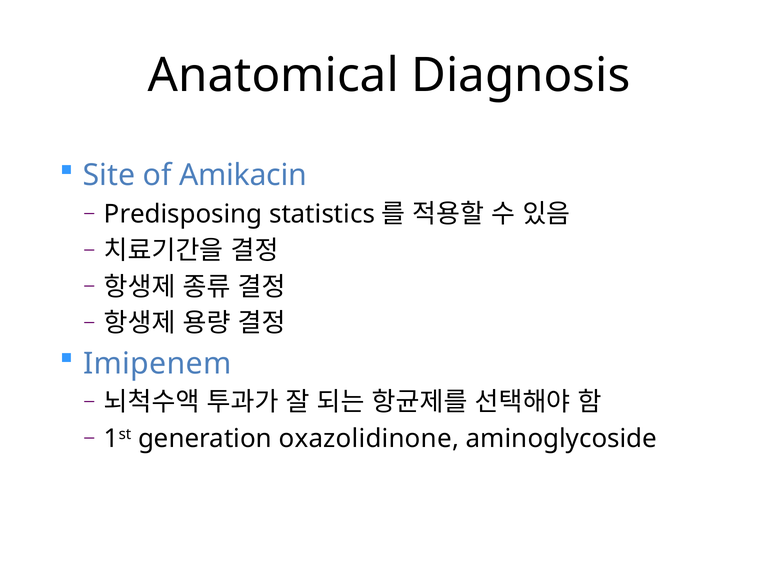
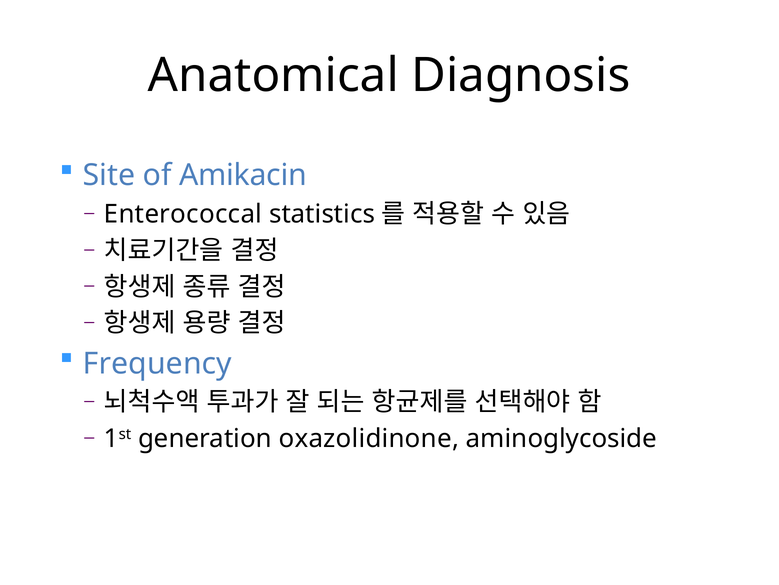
Predisposing: Predisposing -> Enterococcal (183, 214)
Imipenem: Imipenem -> Frequency (157, 363)
